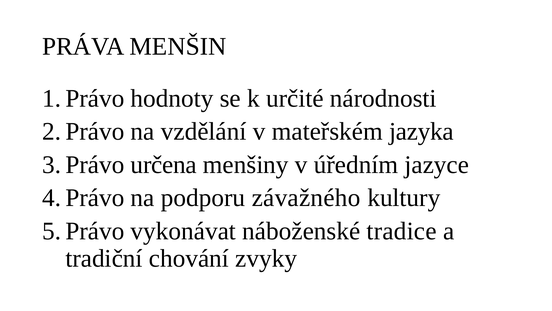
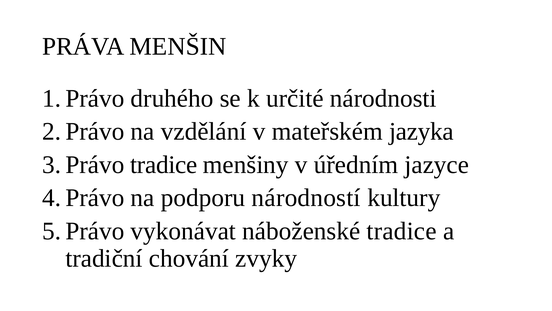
hodnoty: hodnoty -> druhého (172, 98)
určena: určena -> tradice (164, 165)
závažného: závažného -> národností (306, 198)
